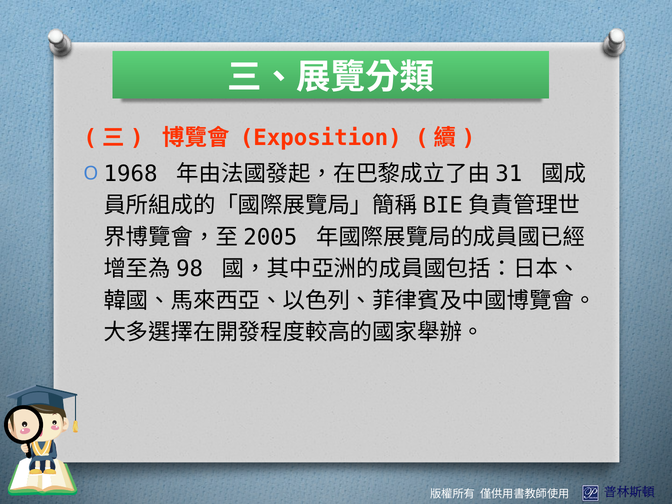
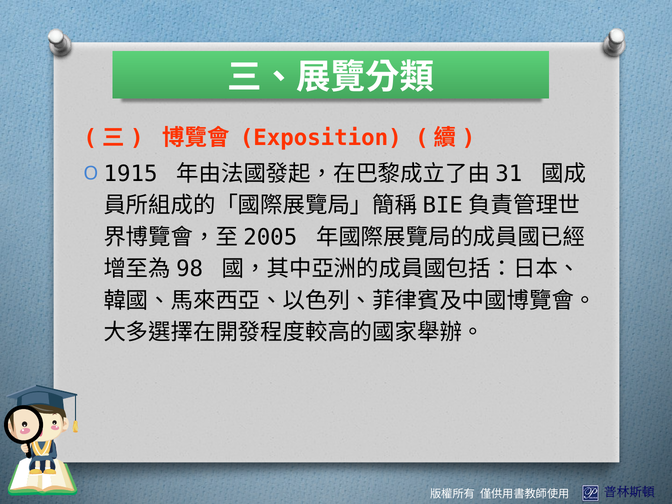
1968: 1968 -> 1915 (131, 174)
